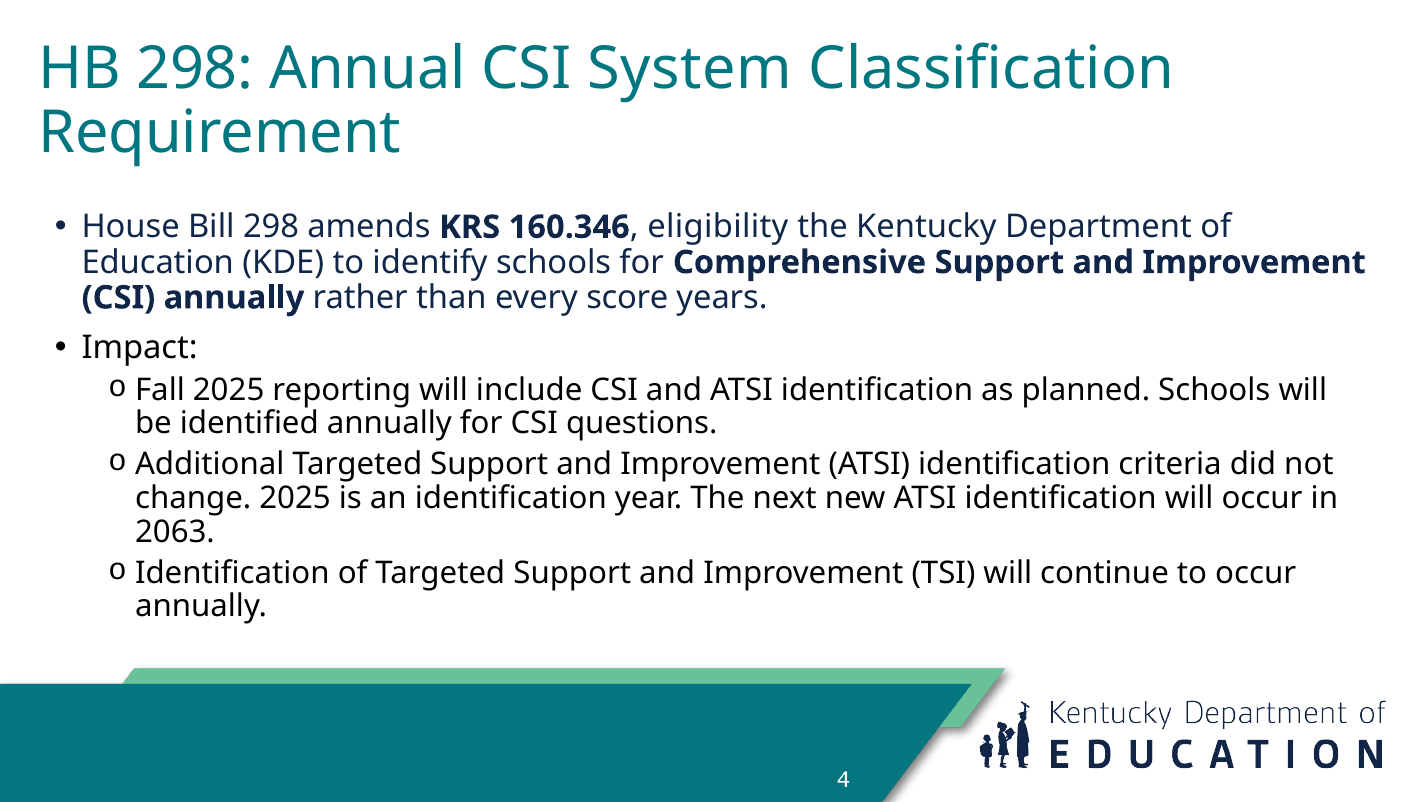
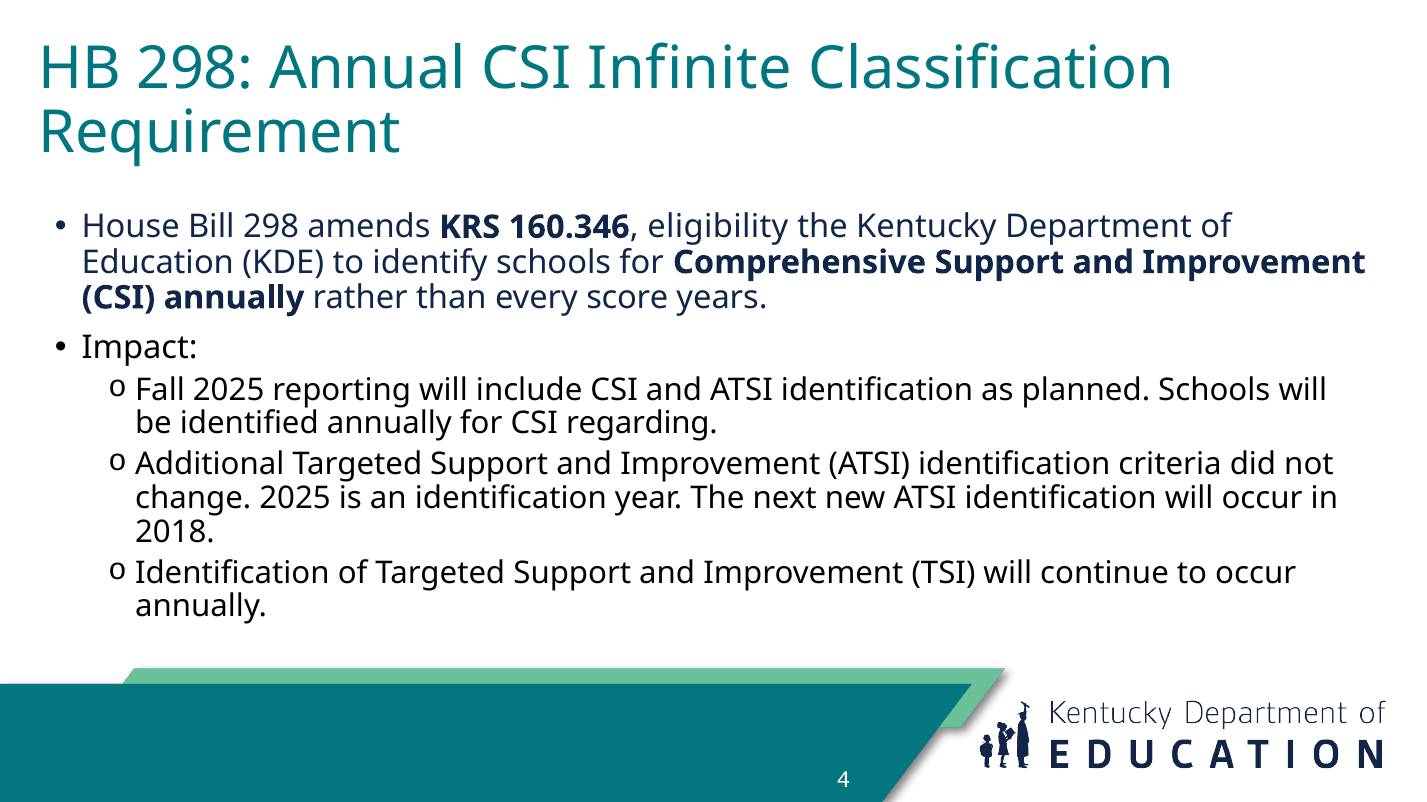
System: System -> Infinite (690, 69)
questions: questions -> regarding (642, 424)
2063: 2063 -> 2018 (175, 532)
